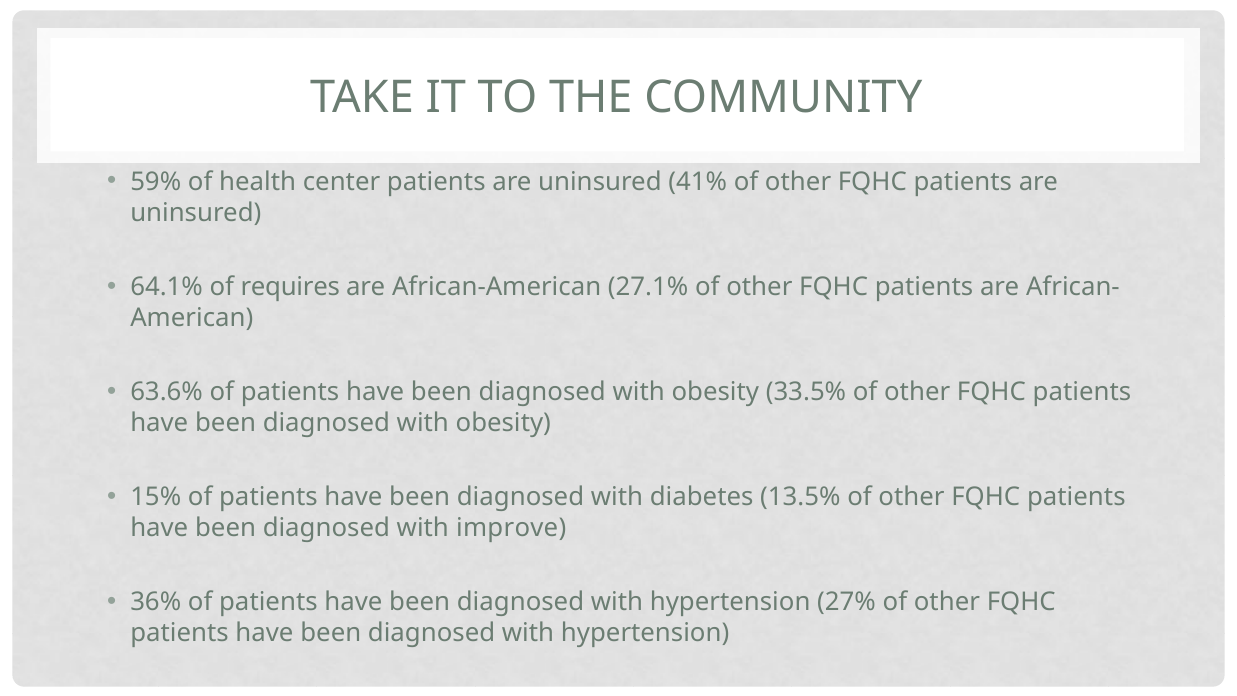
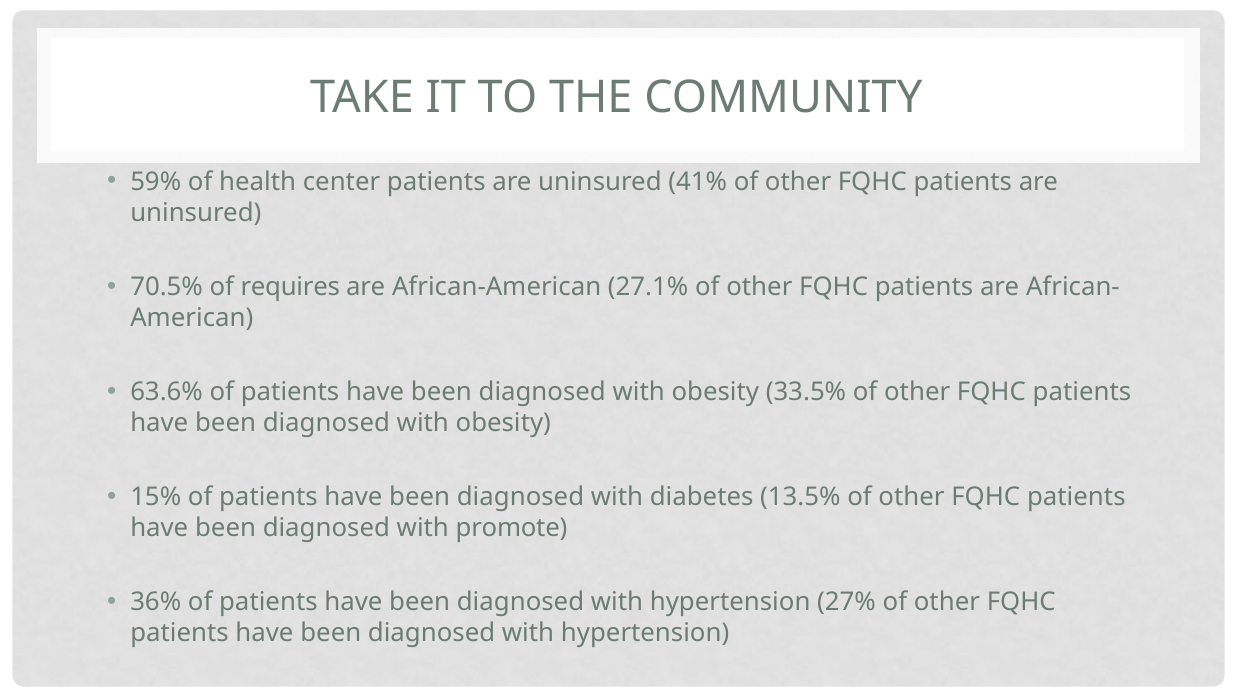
64.1%: 64.1% -> 70.5% (167, 287)
improve: improve -> promote (511, 528)
